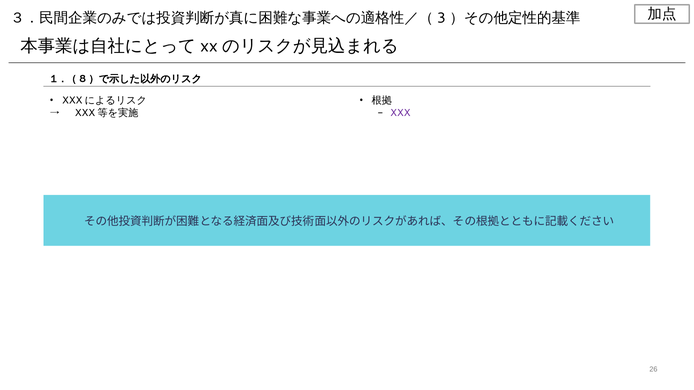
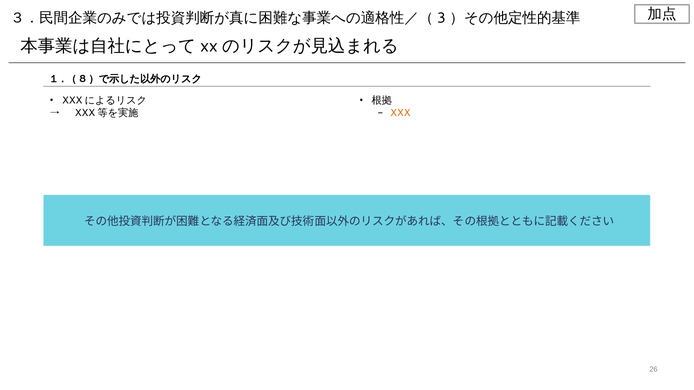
XXX colour: purple -> orange (400, 113)
